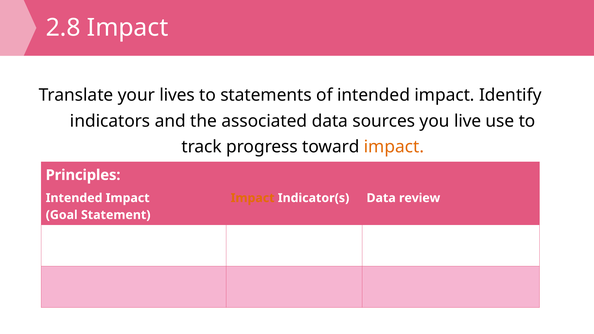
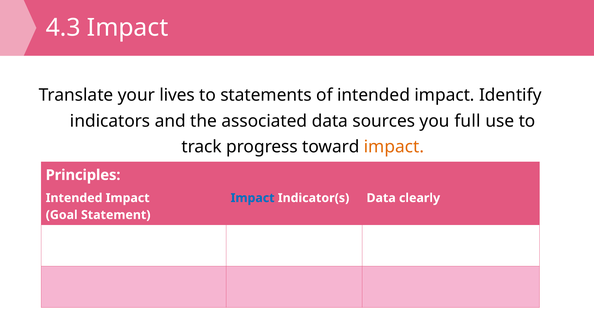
2.8: 2.8 -> 4.3 (63, 28)
live: live -> full (467, 121)
Impact colour: orange -> blue (253, 198)
review: review -> clearly (420, 198)
